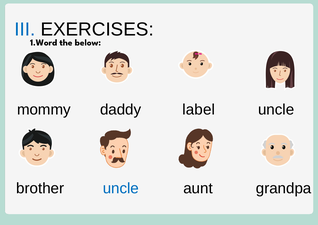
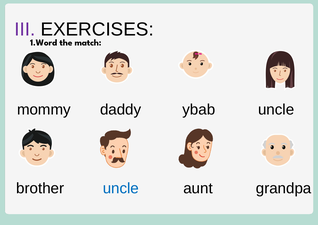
III colour: blue -> purple (25, 29)
below: below -> match (88, 42)
label: label -> ybab (199, 109)
